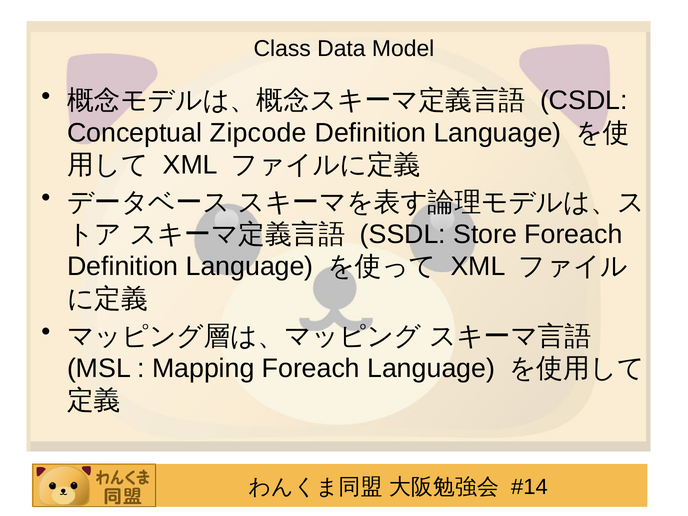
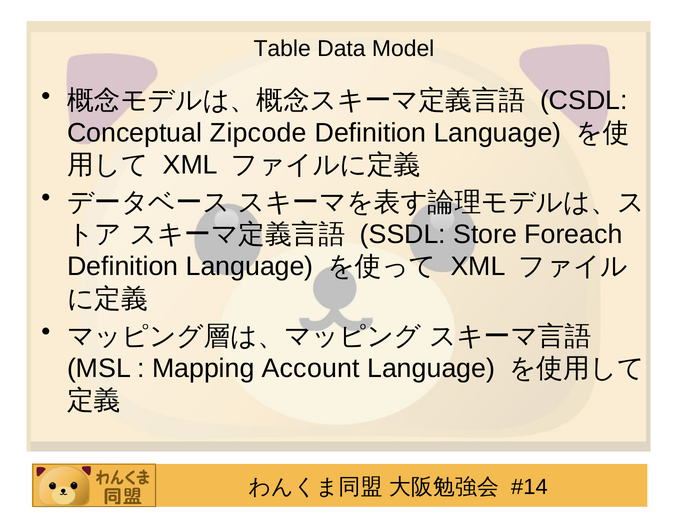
Class: Class -> Table (282, 49)
Mapping Foreach: Foreach -> Account (311, 368)
